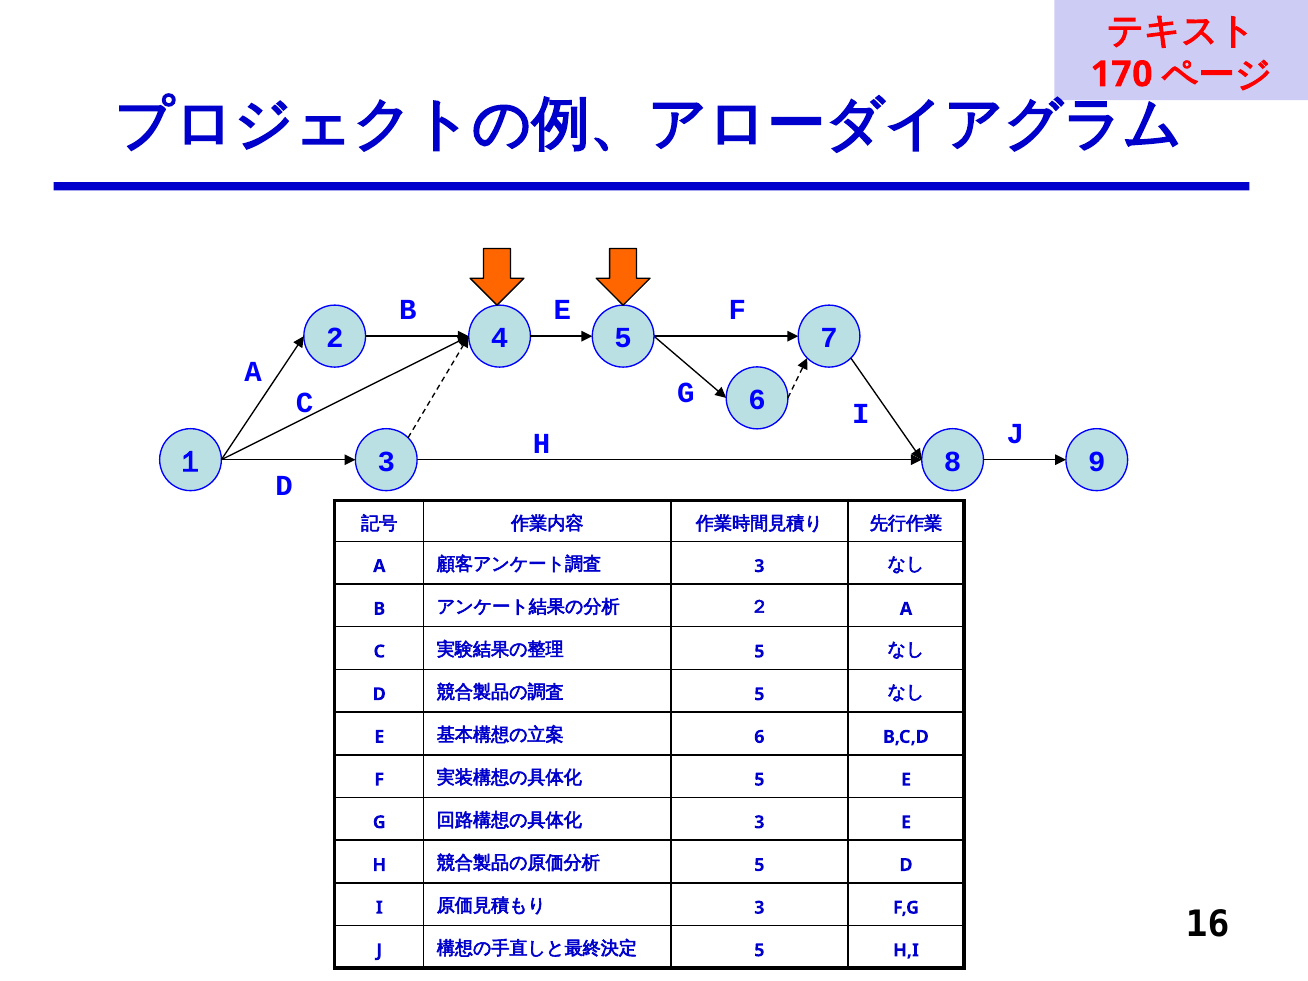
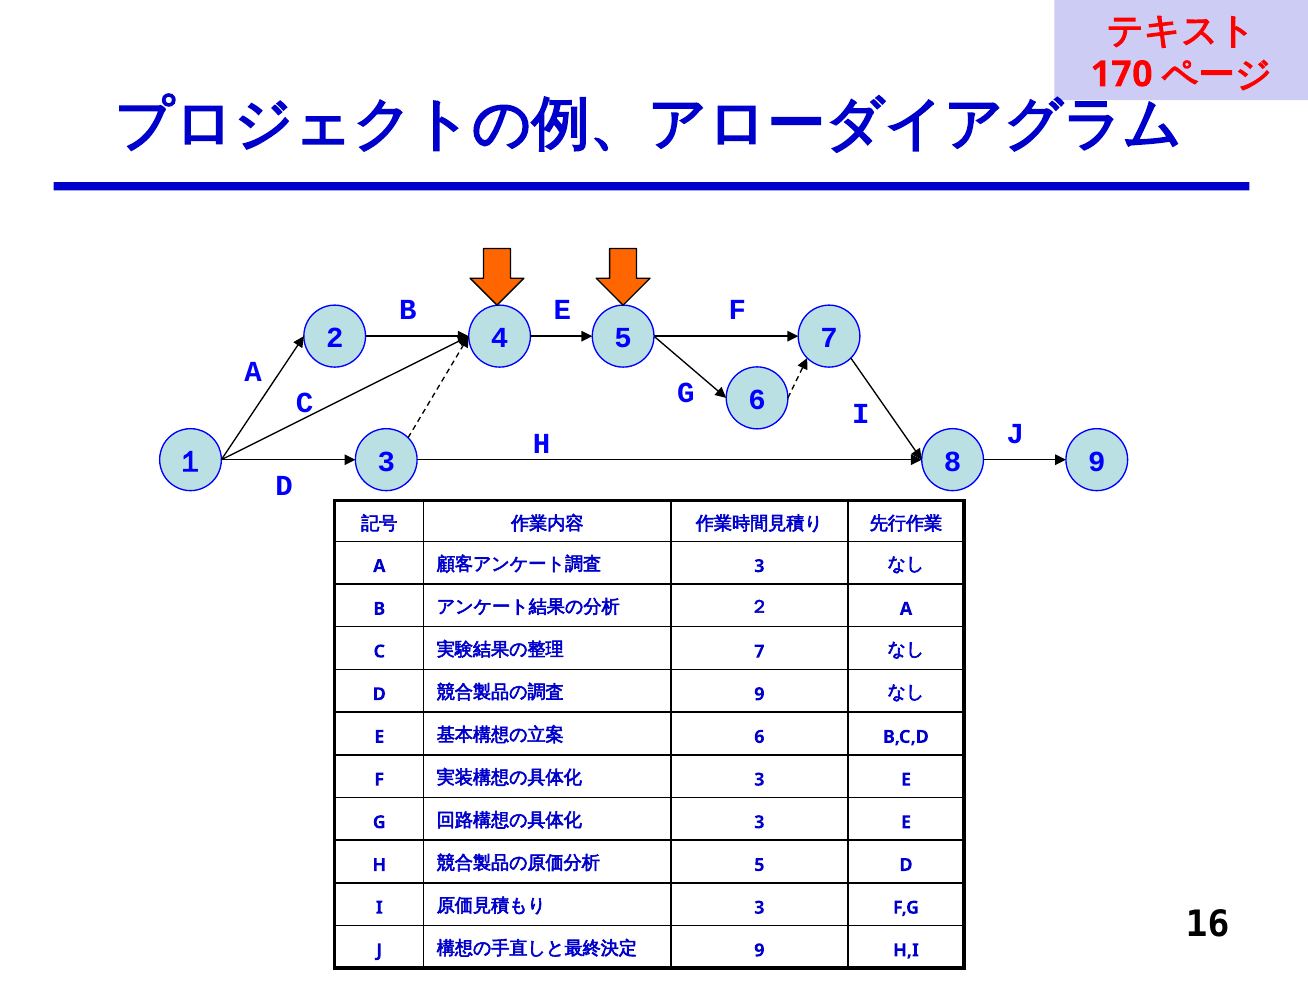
5: 5 -> 7 (759, 652)
5: 5 -> 9 (759, 694)
5: 5 -> 3 (759, 780)
5: 5 -> 9 (759, 950)
